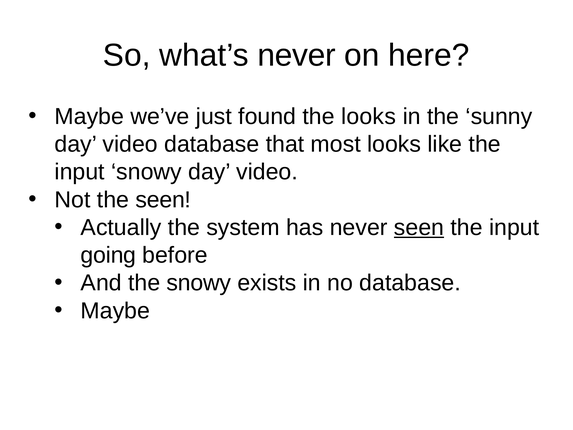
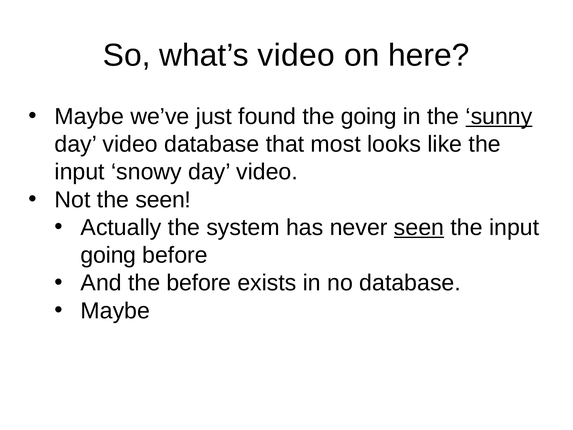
what’s never: never -> video (296, 55)
the looks: looks -> going (369, 116)
sunny underline: none -> present (499, 116)
the snowy: snowy -> before (199, 283)
